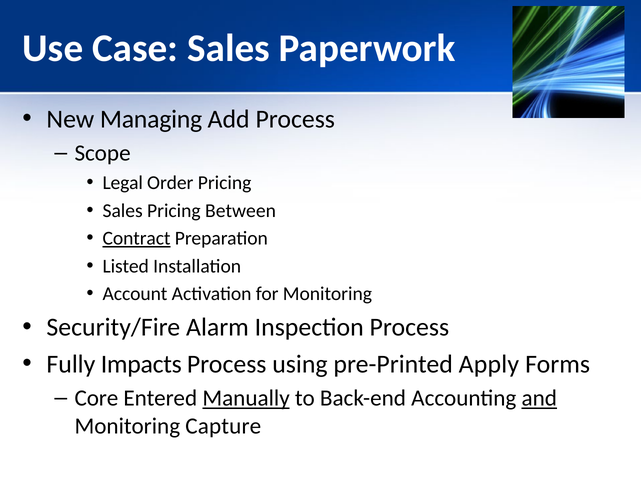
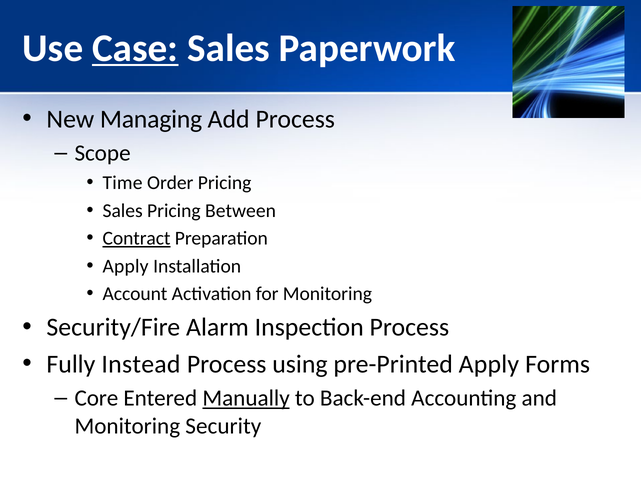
Case underline: none -> present (135, 48)
Legal: Legal -> Time (123, 183)
Listed: Listed -> Apply (126, 266)
Impacts: Impacts -> Instead (141, 364)
and underline: present -> none (539, 398)
Capture: Capture -> Security (223, 426)
